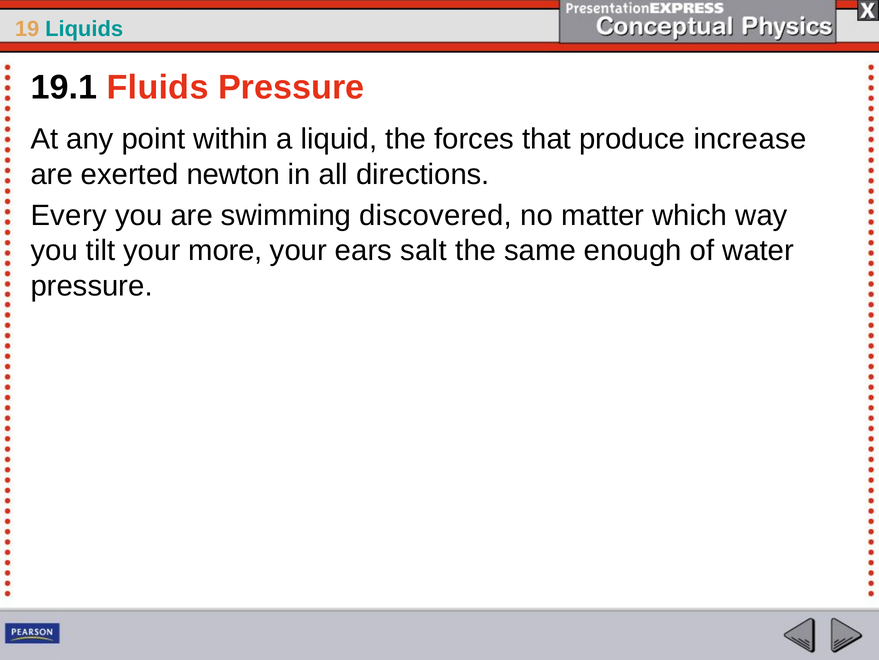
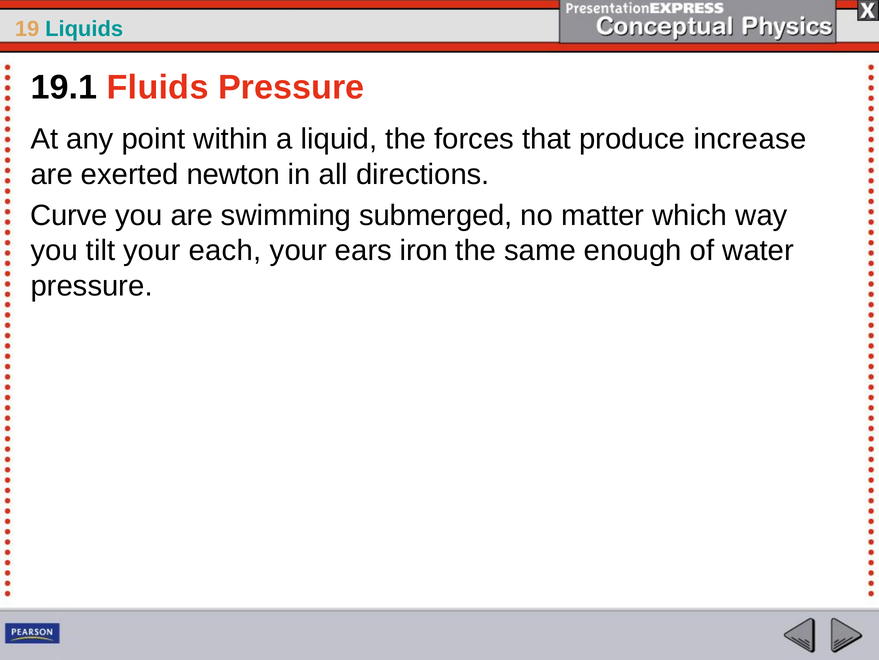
Every: Every -> Curve (69, 215)
discovered: discovered -> submerged (436, 215)
more: more -> each (225, 250)
salt: salt -> iron (424, 250)
